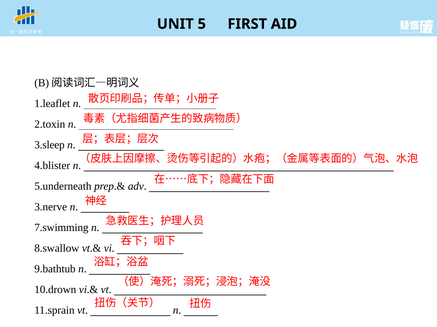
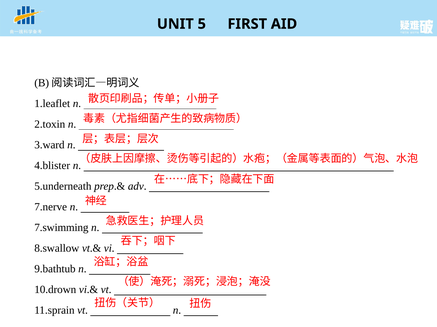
3.sleep: 3.sleep -> 3.ward (49, 145)
3.nerve: 3.nerve -> 7.nerve (51, 207)
